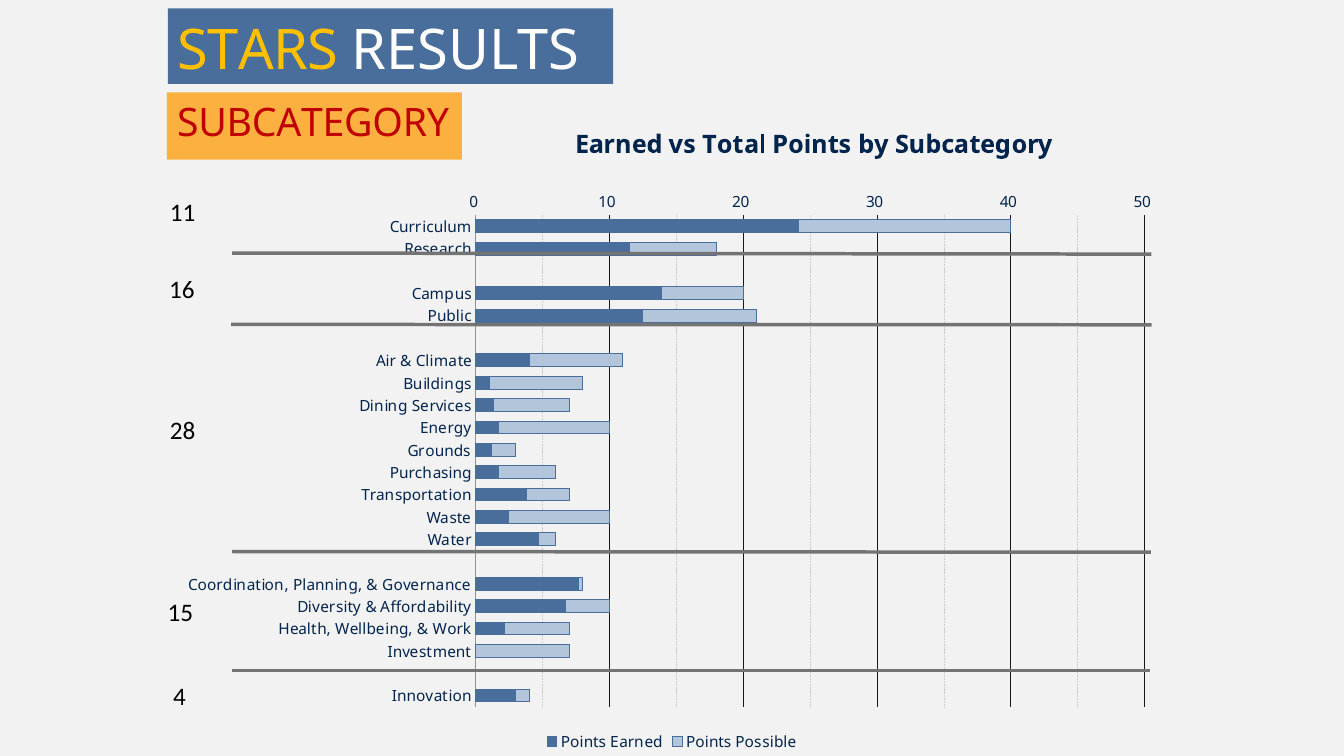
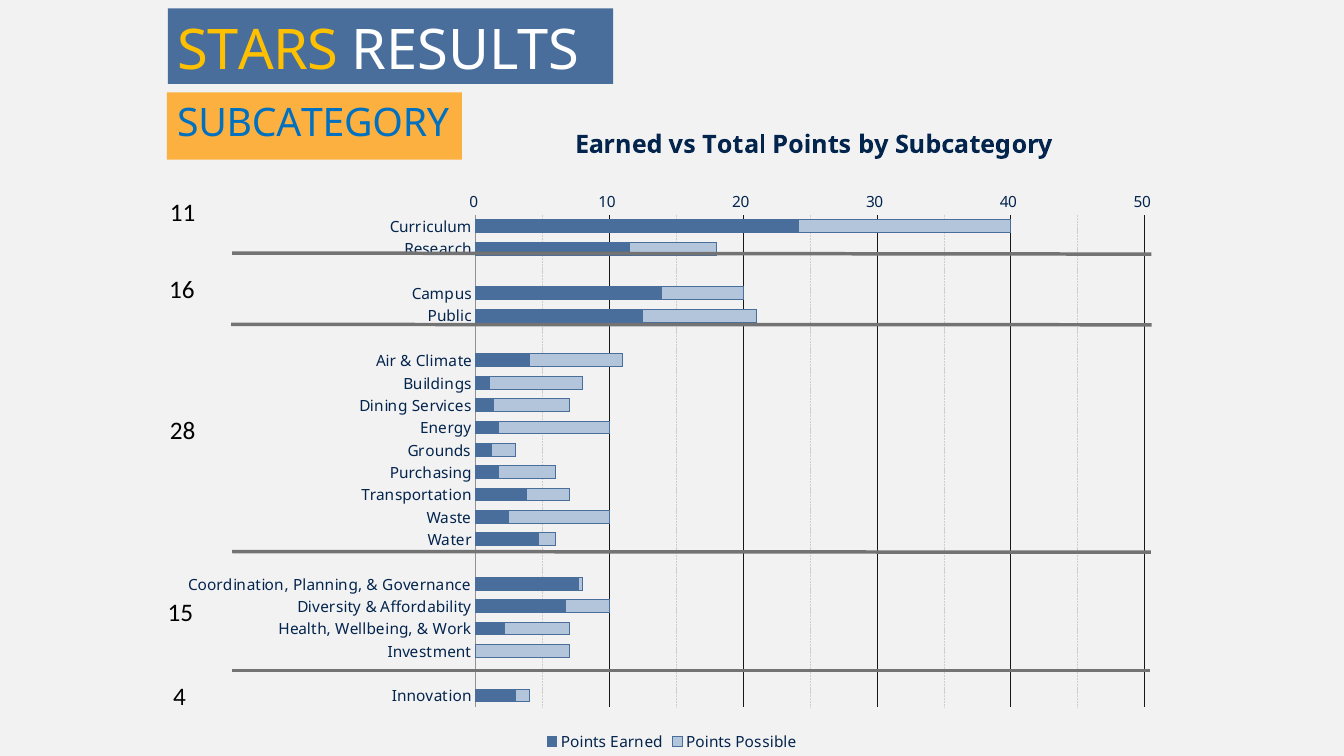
SUBCATEGORY colour: red -> blue (313, 124)
